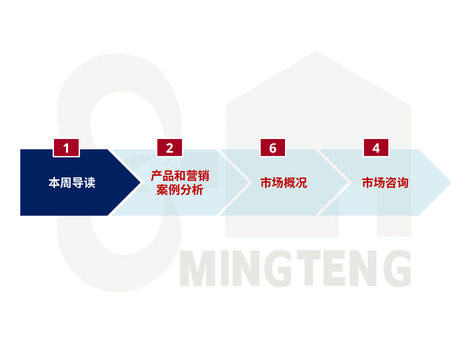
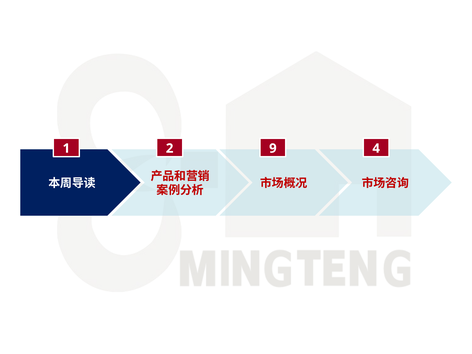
6: 6 -> 9 (273, 148)
